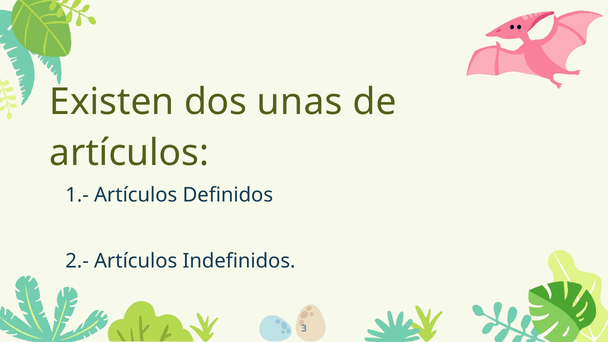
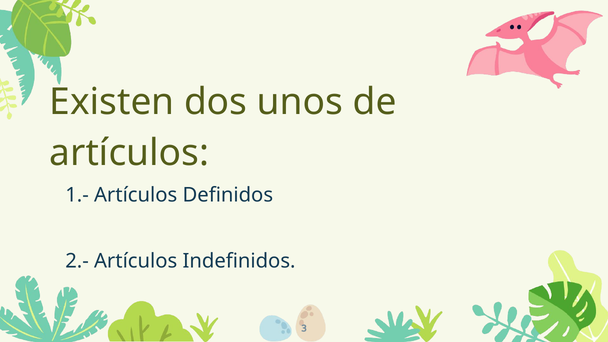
unas: unas -> unos (300, 102)
